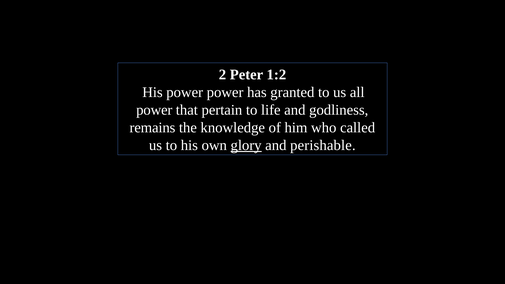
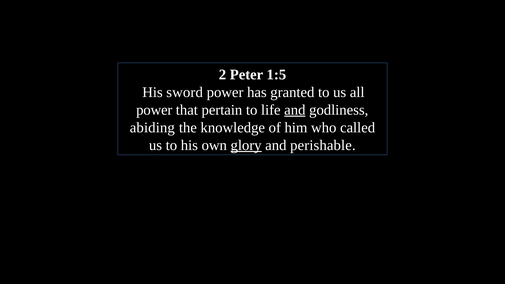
1:2: 1:2 -> 1:5 (276, 74)
His power: power -> sword (185, 92)
and underline: none -> present (295, 110)
remains: remains -> abiding (152, 128)
